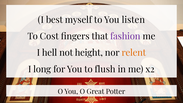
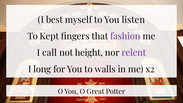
Cost: Cost -> Kept (49, 36)
hell: hell -> call (50, 53)
relent colour: orange -> purple (134, 53)
flush: flush -> walls (105, 69)
